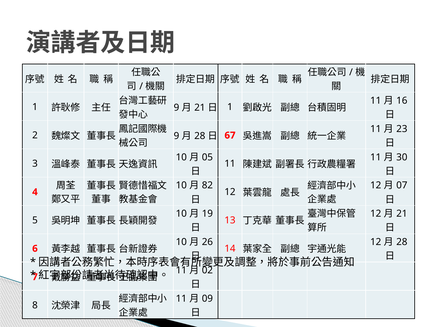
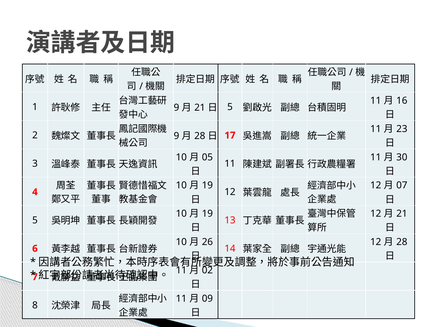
1: 1 -> 5 (230, 107)
67: 67 -> 17 (230, 135)
82: 82 -> 19 (207, 185)
